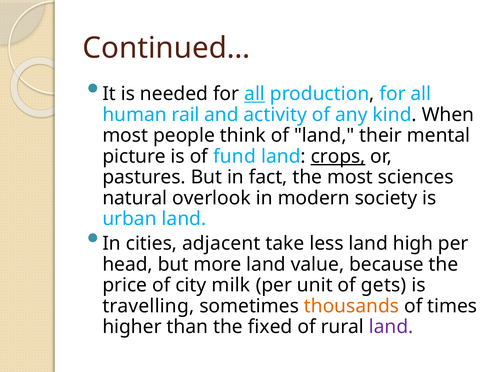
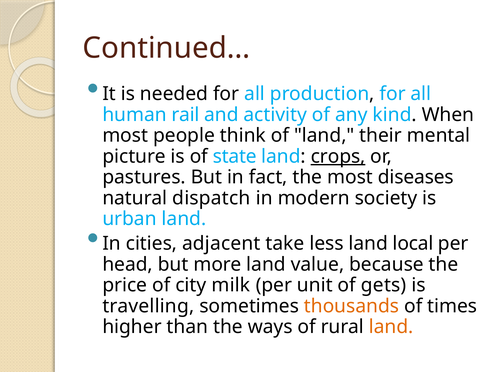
all underline: present -> none (255, 94)
fund: fund -> state (235, 156)
sciences: sciences -> diseases (416, 177)
overlook: overlook -> dispatch (211, 198)
high: high -> local (413, 243)
fixed: fixed -> ways (270, 326)
land colour: purple -> orange (391, 326)
